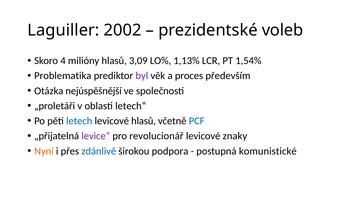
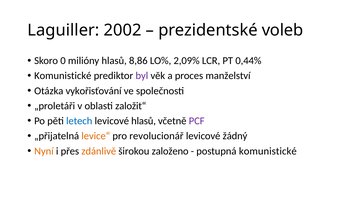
4: 4 -> 0 (63, 61)
3,09: 3,09 -> 8,86 (138, 61)
1,13%: 1,13% -> 2,09% (187, 61)
1,54%: 1,54% -> 0,44% (248, 61)
Problematika: Problematika -> Komunistické (63, 76)
především: především -> manželství (228, 76)
nejúspěšnější: nejúspěšnější -> vykořisťování (94, 91)
letech“: letech“ -> založit“ (131, 106)
PCF colour: blue -> purple (197, 121)
levice“ colour: purple -> orange (96, 136)
znaky: znaky -> žádný (235, 136)
zdánlivě colour: blue -> orange (99, 151)
podpora: podpora -> založeno (170, 151)
